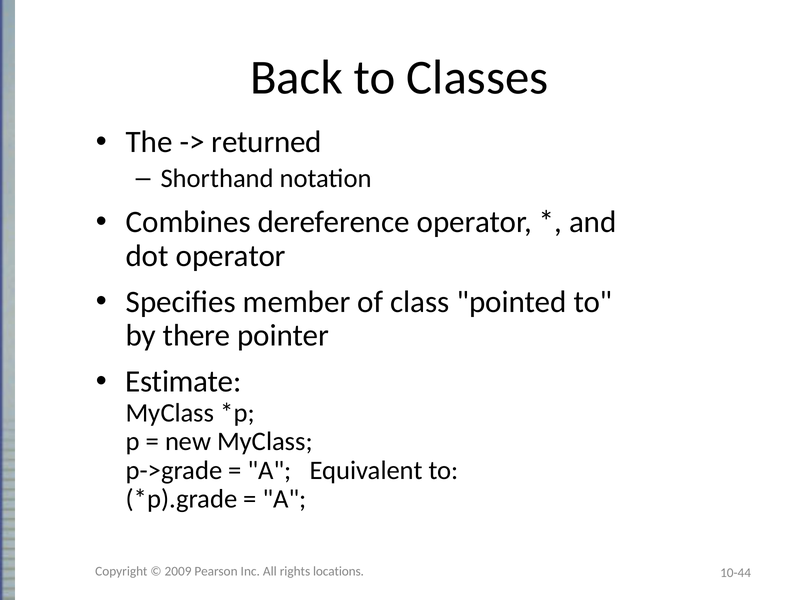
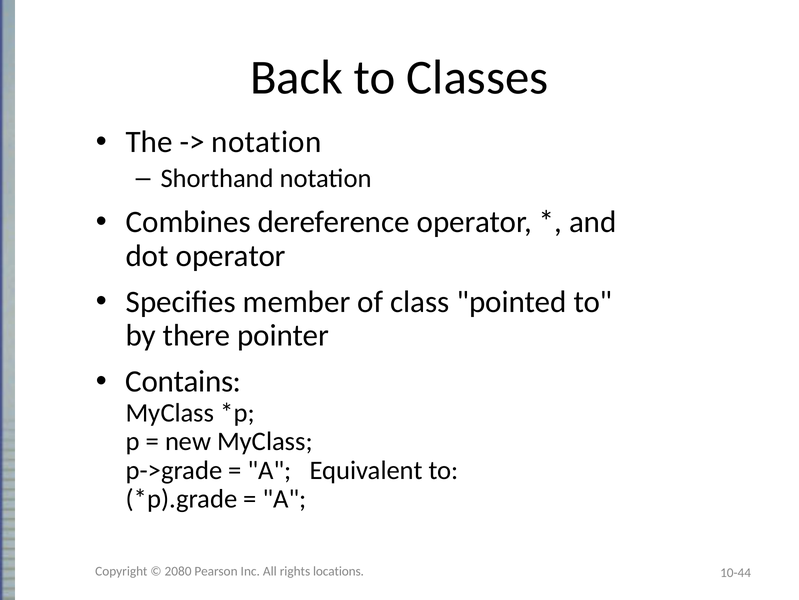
returned: returned -> notation (266, 142)
Estimate: Estimate -> Contains (183, 381)
2009: 2009 -> 2080 (178, 571)
